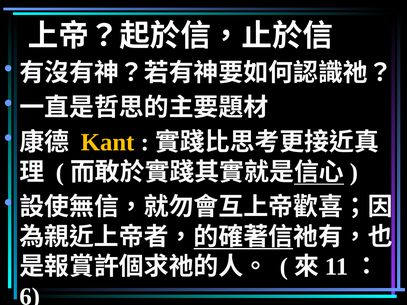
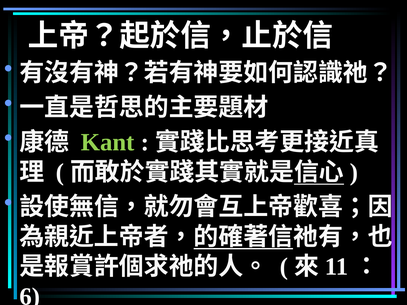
Kant colour: yellow -> light green (108, 143)
